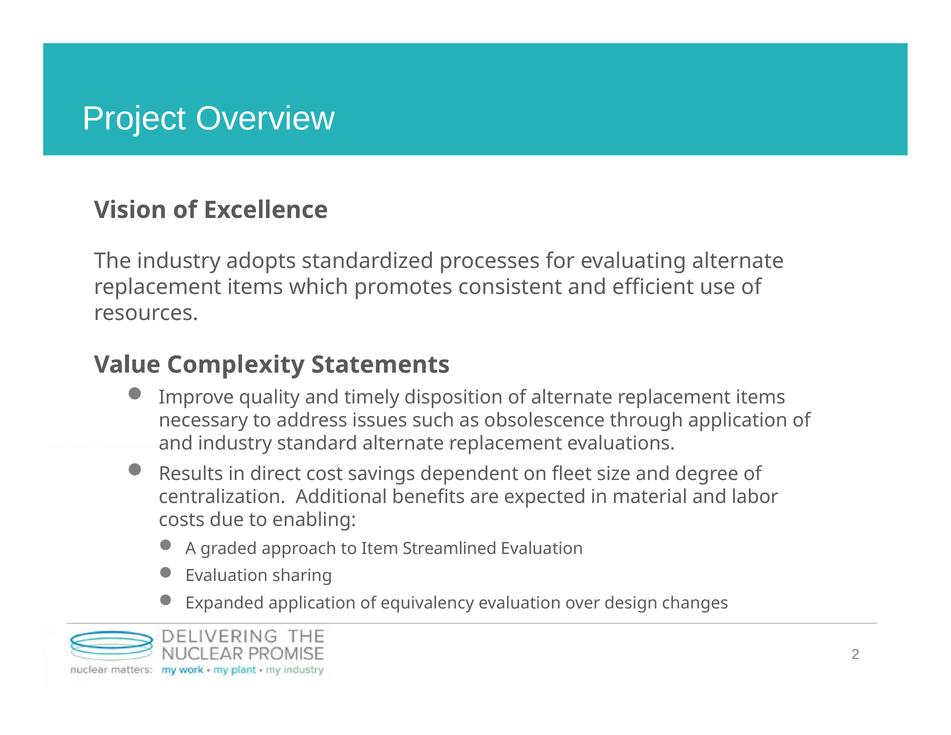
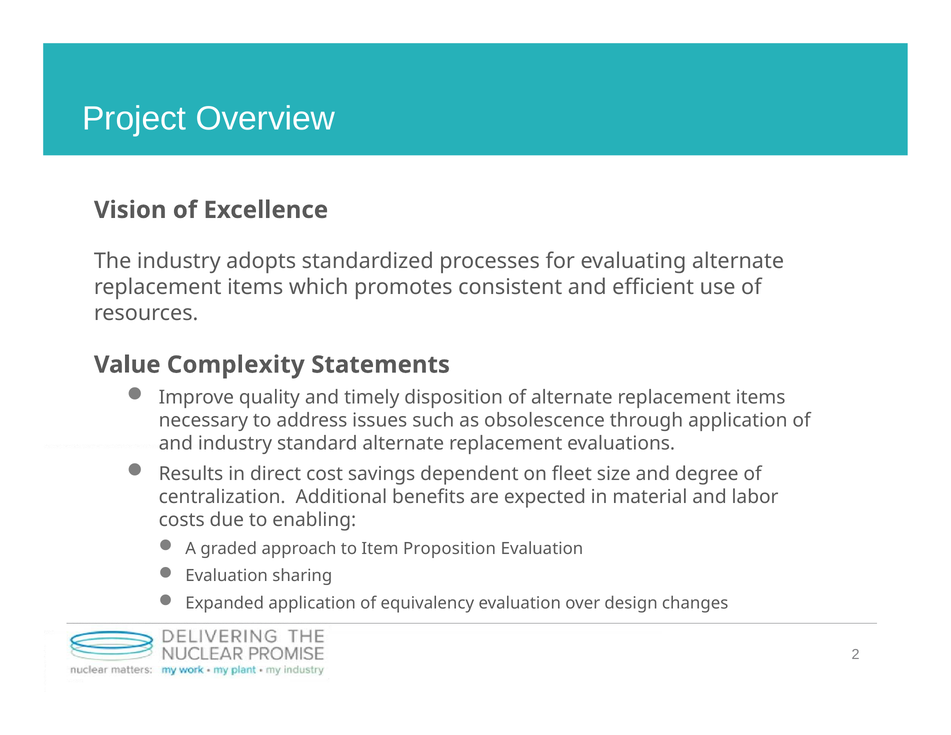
Streamlined: Streamlined -> Proposition (450, 548)
